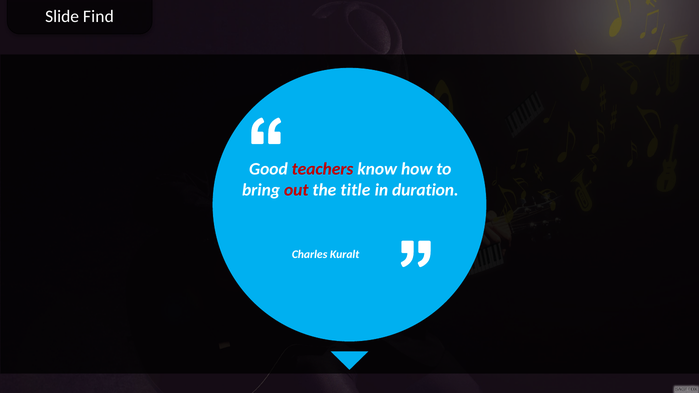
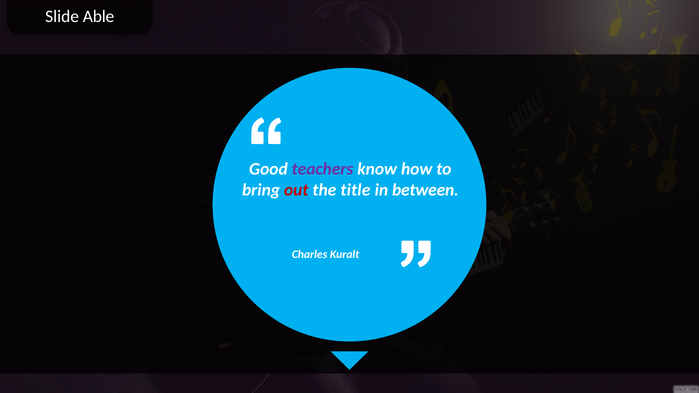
Find: Find -> Able (99, 17)
teachers colour: red -> purple (323, 169)
duration: duration -> between (425, 190)
